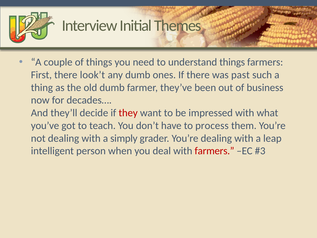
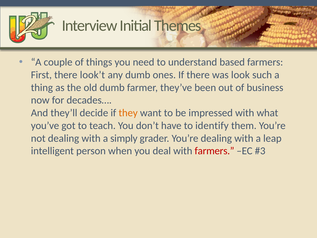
understand things: things -> based (232, 62)
past: past -> look (240, 75)
they colour: red -> orange (128, 113)
process: process -> identify (212, 125)
